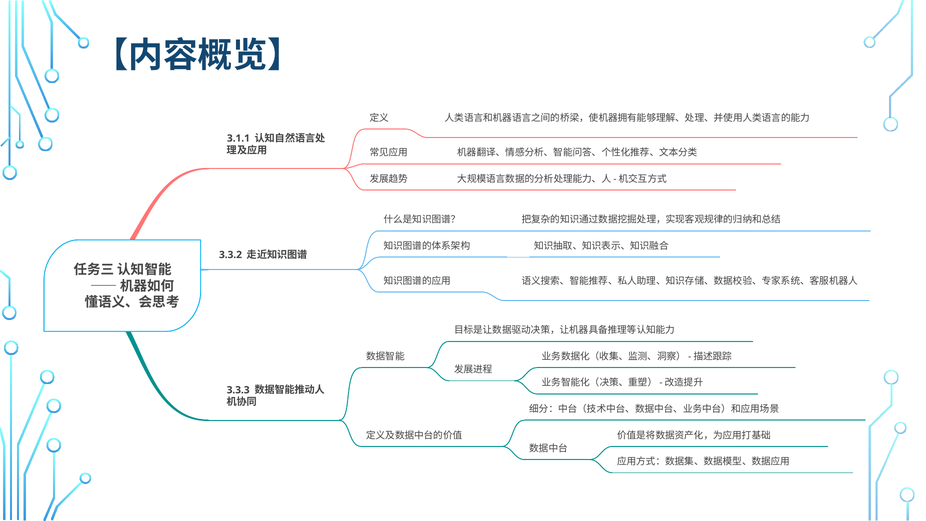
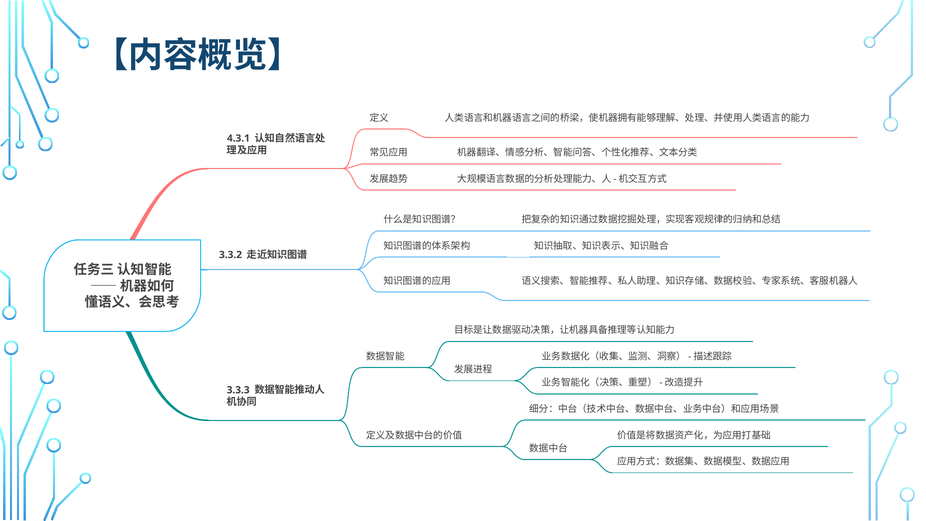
3.1.1: 3.1.1 -> 4.3.1 (238, 138)
